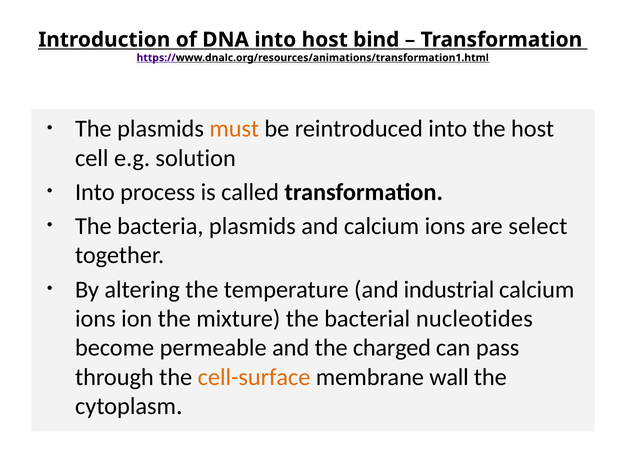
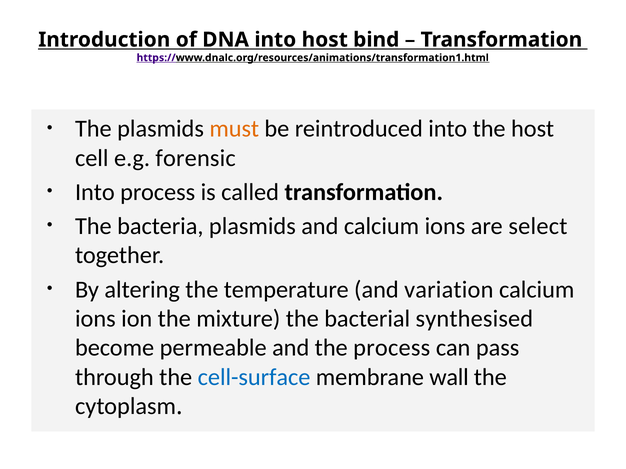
solution: solution -> forensic (196, 158)
industrial: industrial -> variation (449, 290)
nucleotides: nucleotides -> synthesised (474, 319)
the charged: charged -> process (392, 348)
cell-surface colour: orange -> blue (254, 377)
